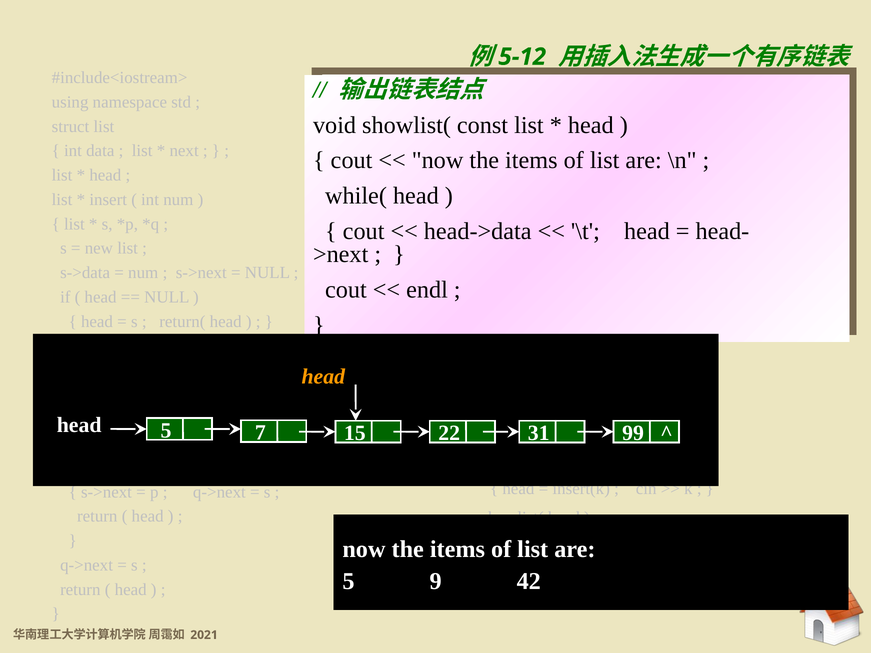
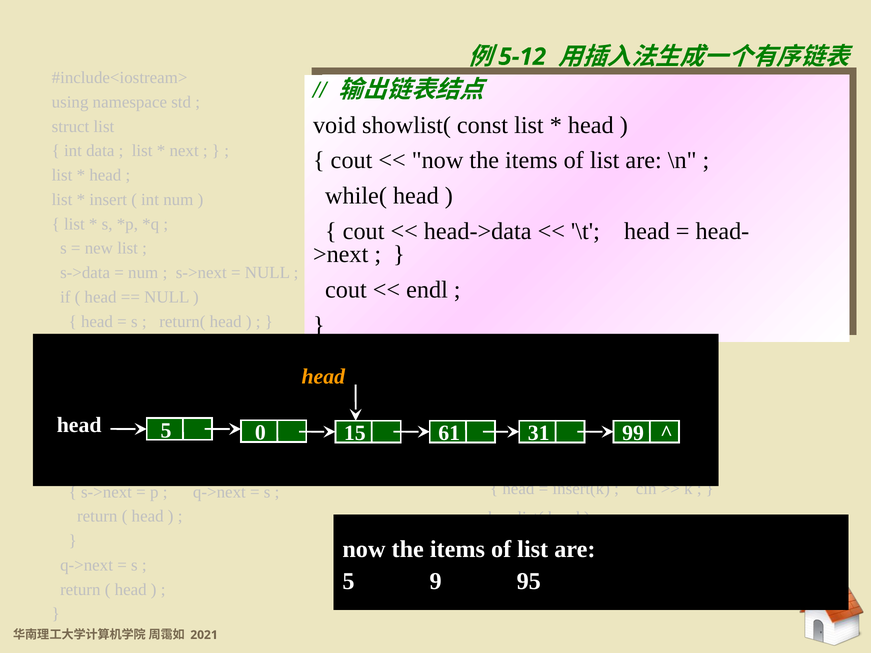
7: 7 -> 0 (260, 433)
22: 22 -> 61 (449, 433)
42: 42 -> 95 (529, 582)
